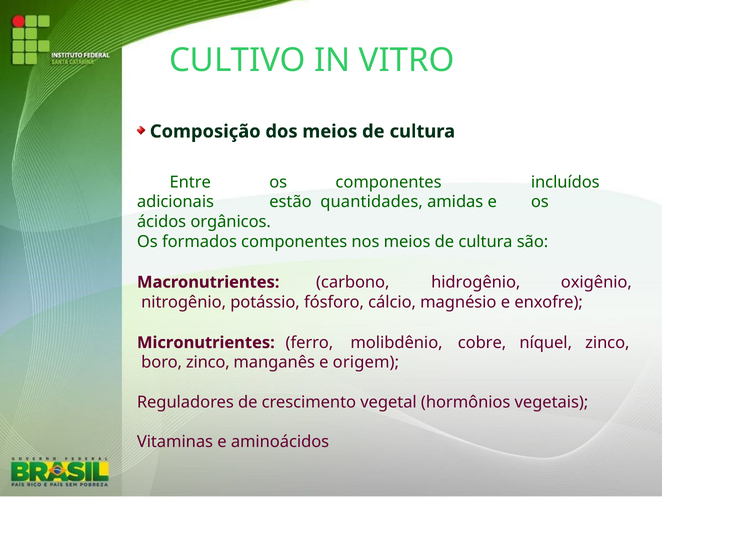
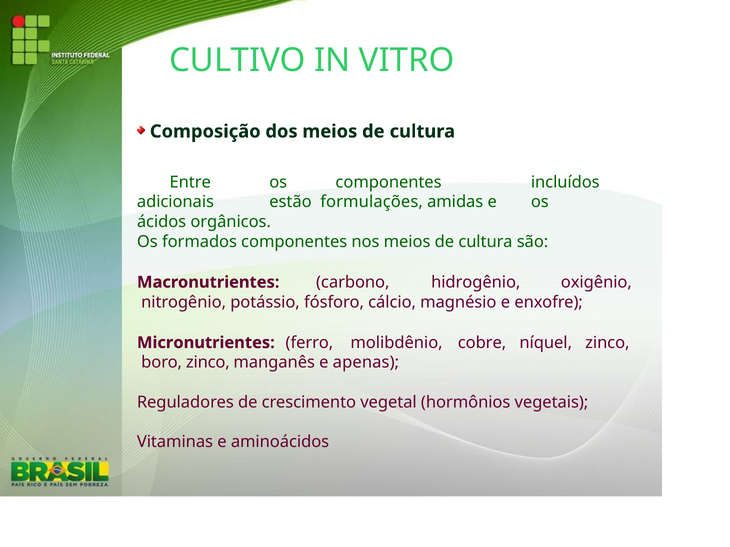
quantidades: quantidades -> formulações (372, 202)
origem: origem -> apenas (366, 363)
